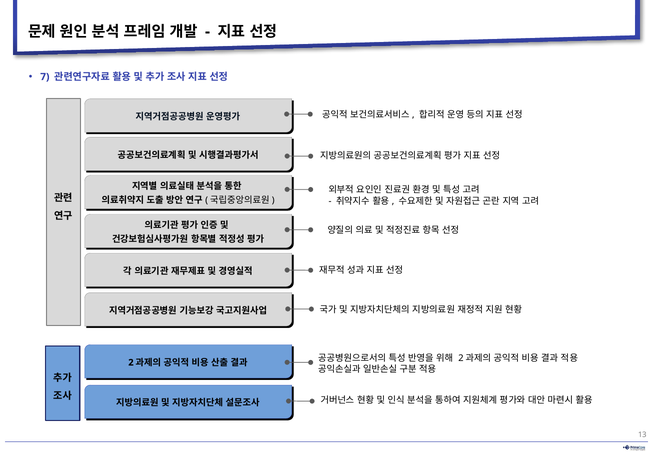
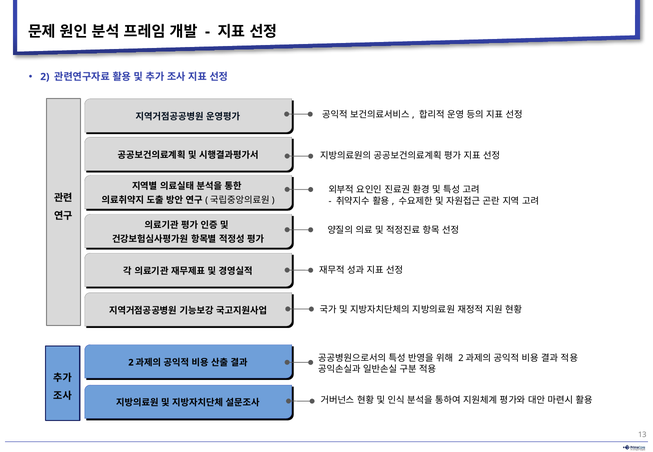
7: 7 -> 2 (45, 77)
